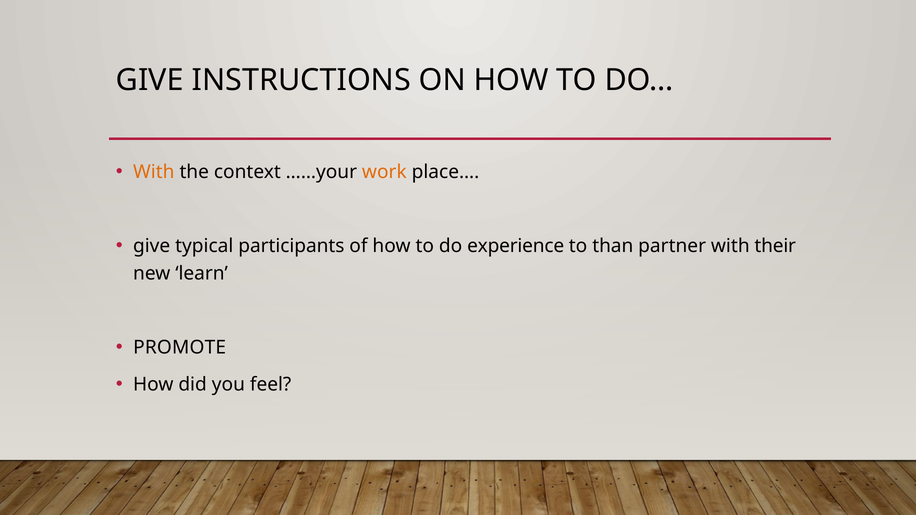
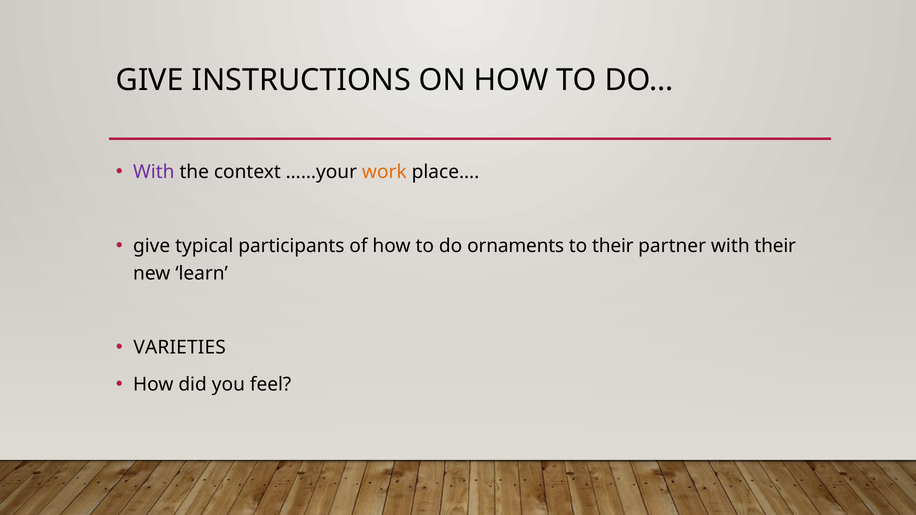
With colour: orange -> purple (154, 172)
experience: experience -> ornaments (516, 246)
to than: than -> their (613, 246)
PROMOTE: PROMOTE -> VARIETIES (180, 348)
